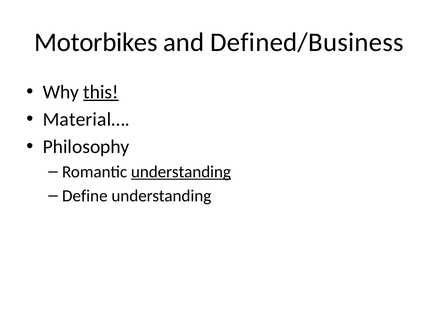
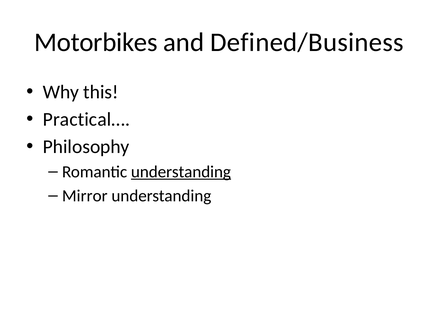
this underline: present -> none (101, 92)
Material…: Material… -> Practical… (86, 119)
Define: Define -> Mirror (85, 196)
